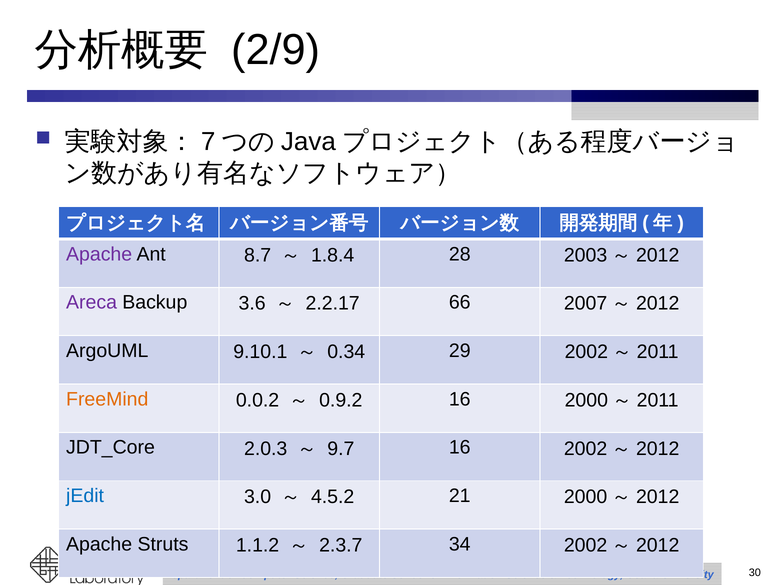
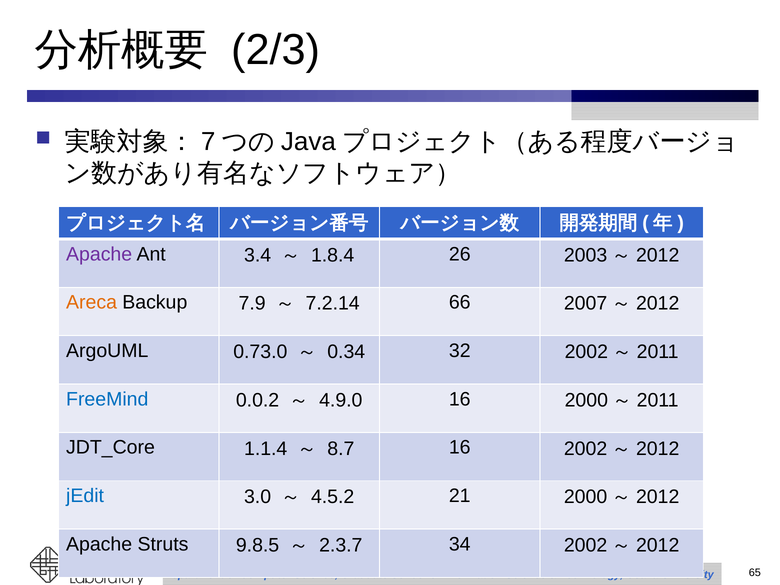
2/9: 2/9 -> 2/3 (276, 50)
8.7: 8.7 -> 3.4 (258, 255)
28: 28 -> 26 (460, 254)
Areca colour: purple -> orange (92, 302)
3.6: 3.6 -> 7.9 (252, 304)
2.2.17: 2.2.17 -> 7.2.14 (333, 304)
9.10.1: 9.10.1 -> 0.73.0 (260, 352)
29: 29 -> 32 (460, 351)
FreeMind colour: orange -> blue (107, 399)
0.9.2: 0.9.2 -> 4.9.0 (341, 400)
2.0.3: 2.0.3 -> 1.1.4 (266, 449)
9.7: 9.7 -> 8.7 (341, 449)
1.1.2: 1.1.2 -> 9.8.5 (258, 545)
30: 30 -> 65 (755, 573)
